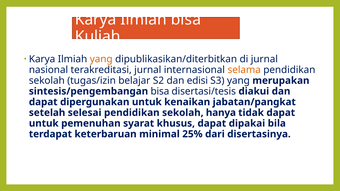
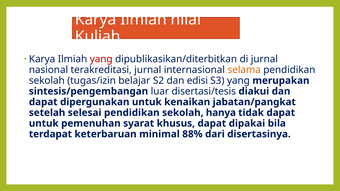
Ilmiah bisa: bisa -> nilai (186, 20)
yang colour: orange -> red (101, 59)
sintesis/pengembangan bisa: bisa -> luar (160, 91)
25%: 25% -> 88% (192, 134)
